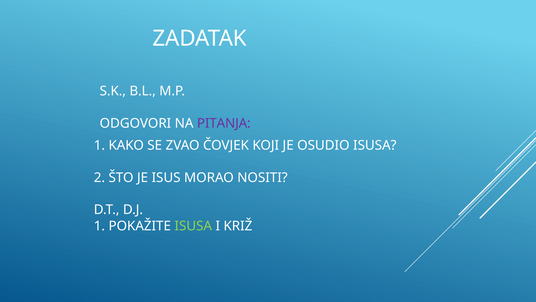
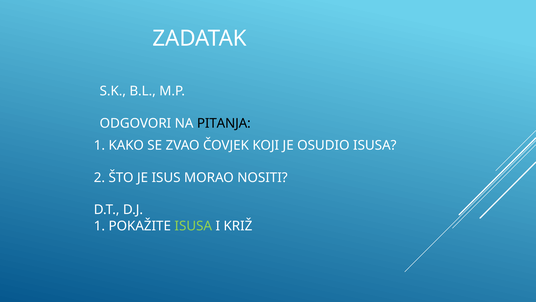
PITANJA colour: purple -> black (224, 123)
